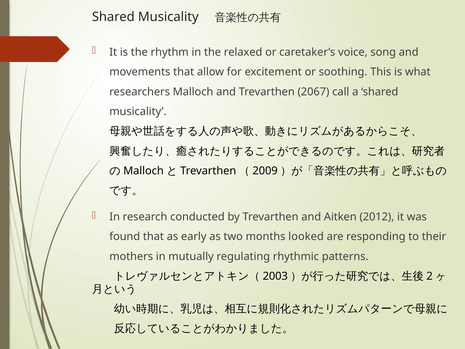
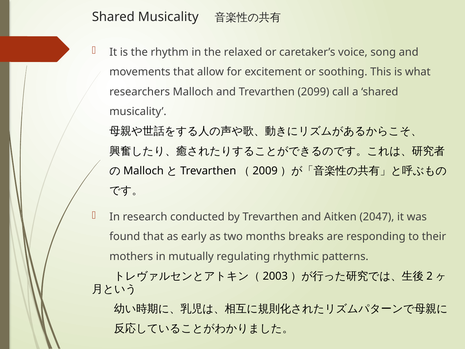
2067: 2067 -> 2099 (313, 92)
2012: 2012 -> 2047 (377, 217)
looked: looked -> breaks (306, 237)
